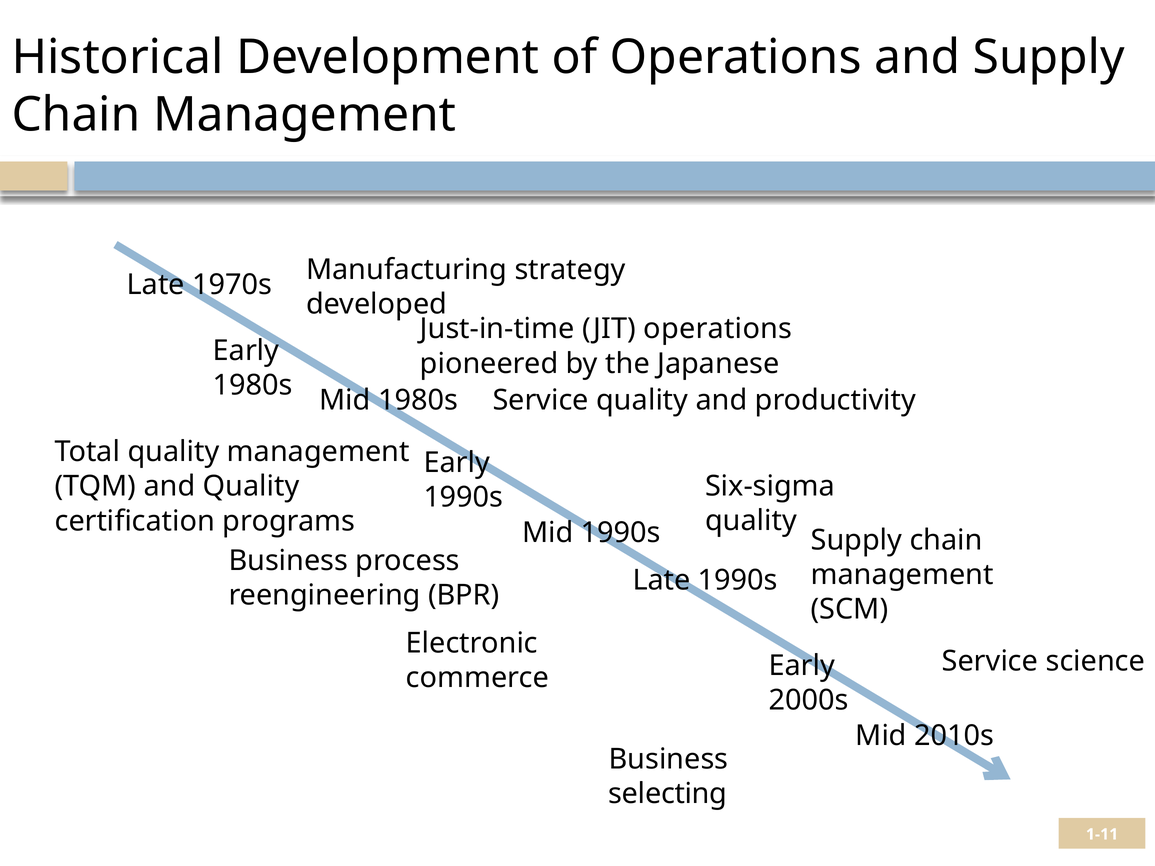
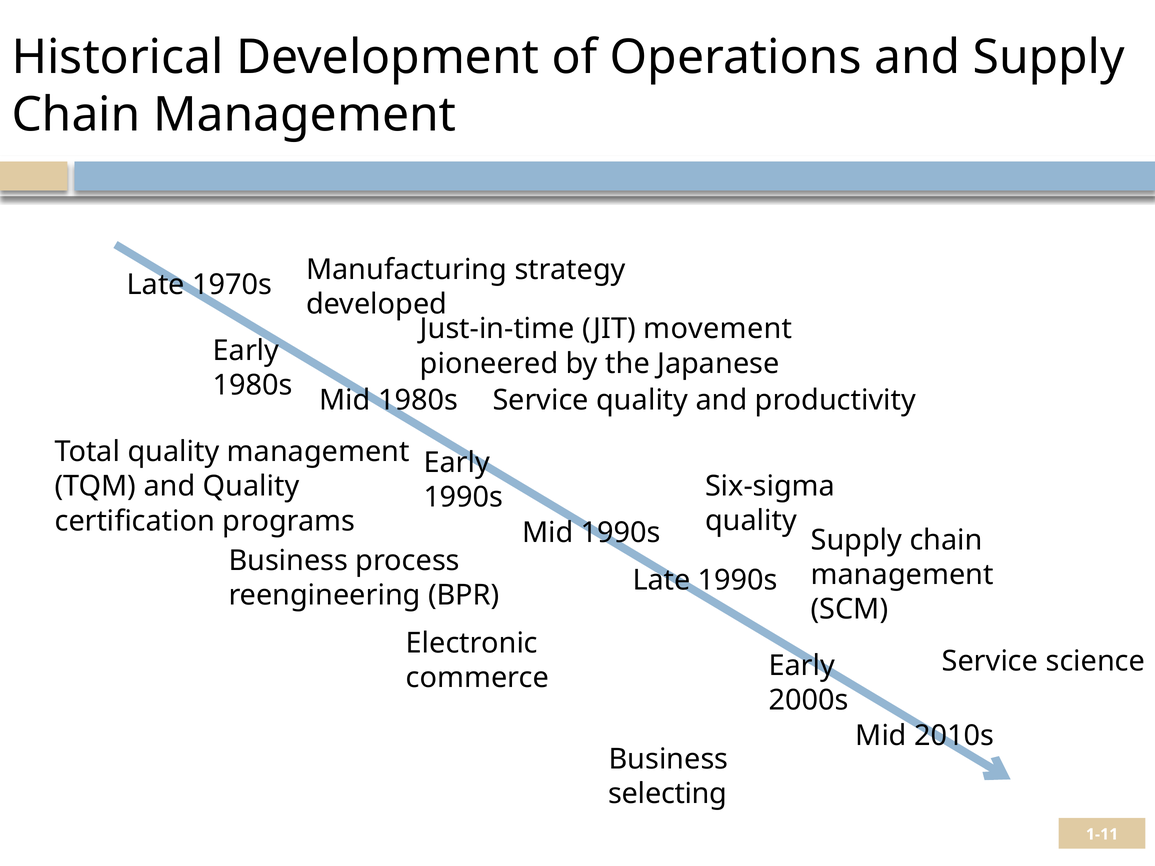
JIT operations: operations -> movement (718, 329)
